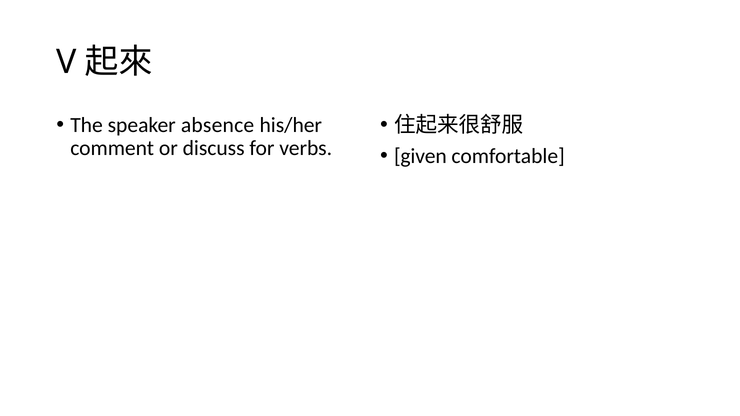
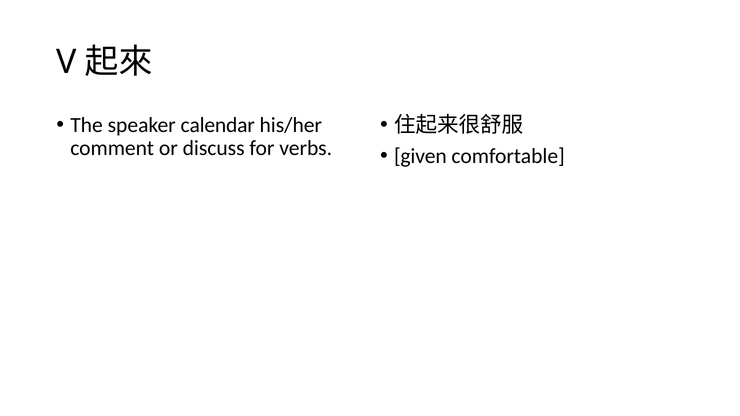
absence: absence -> calendar (218, 125)
